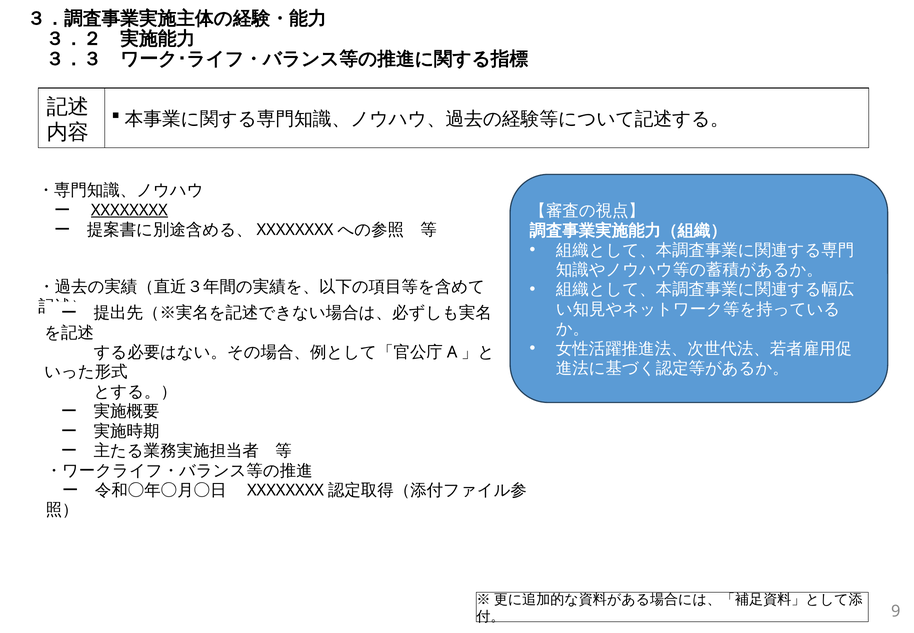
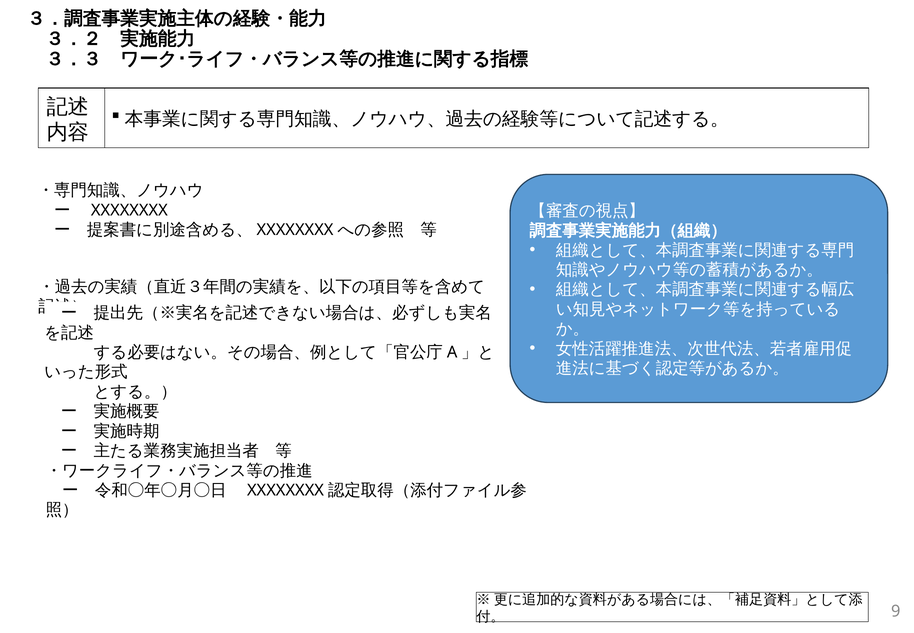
XXXXXXXX underline: present -> none (129, 210)
